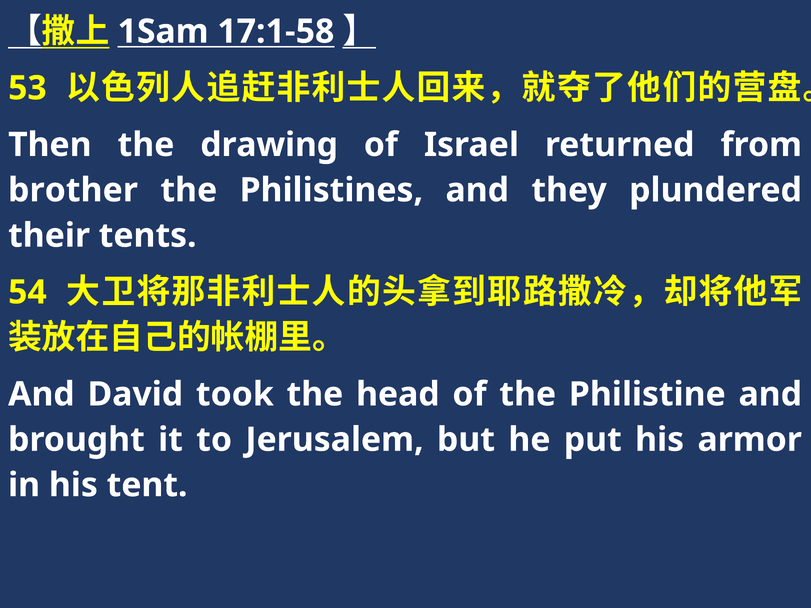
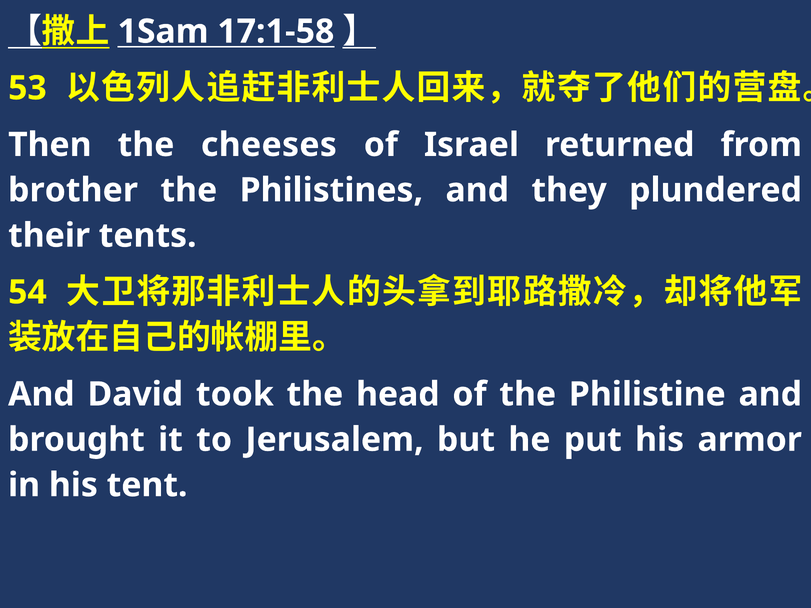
drawing: drawing -> cheeses (269, 145)
